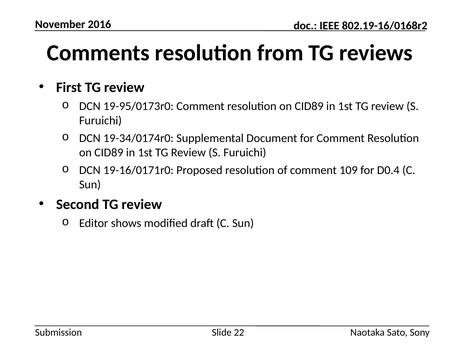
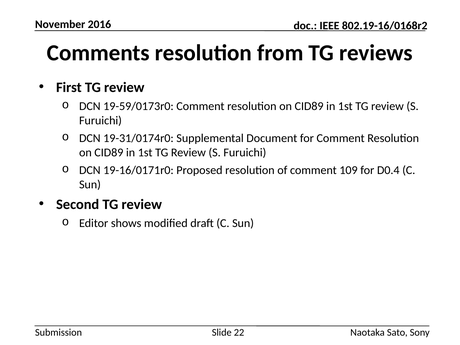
19-95/0173r0: 19-95/0173r0 -> 19-59/0173r0 (138, 106)
19-34/0174r0: 19-34/0174r0 -> 19-31/0174r0 (138, 138)
